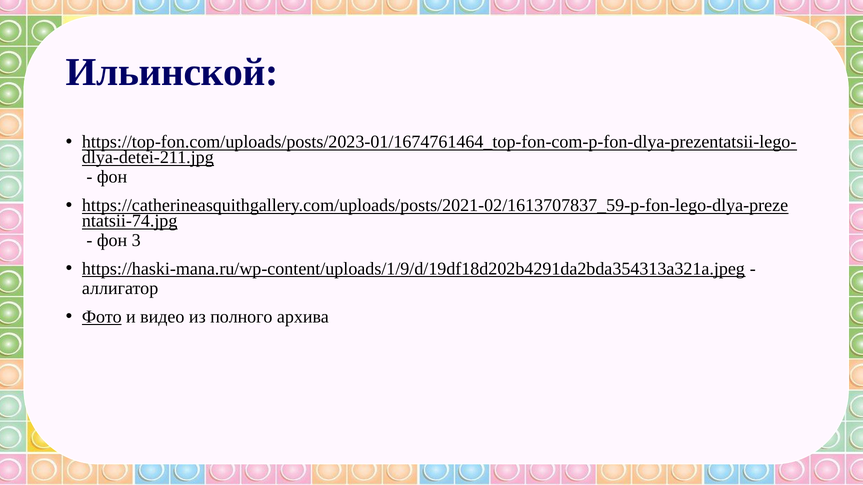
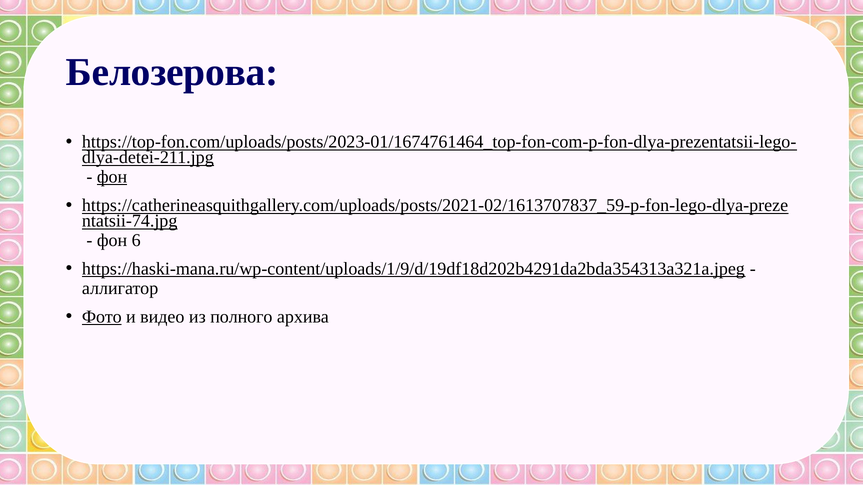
Ильинской: Ильинской -> Белозерова (172, 72)
фон underline: none -> present (112, 177)
3: 3 -> 6 (136, 241)
